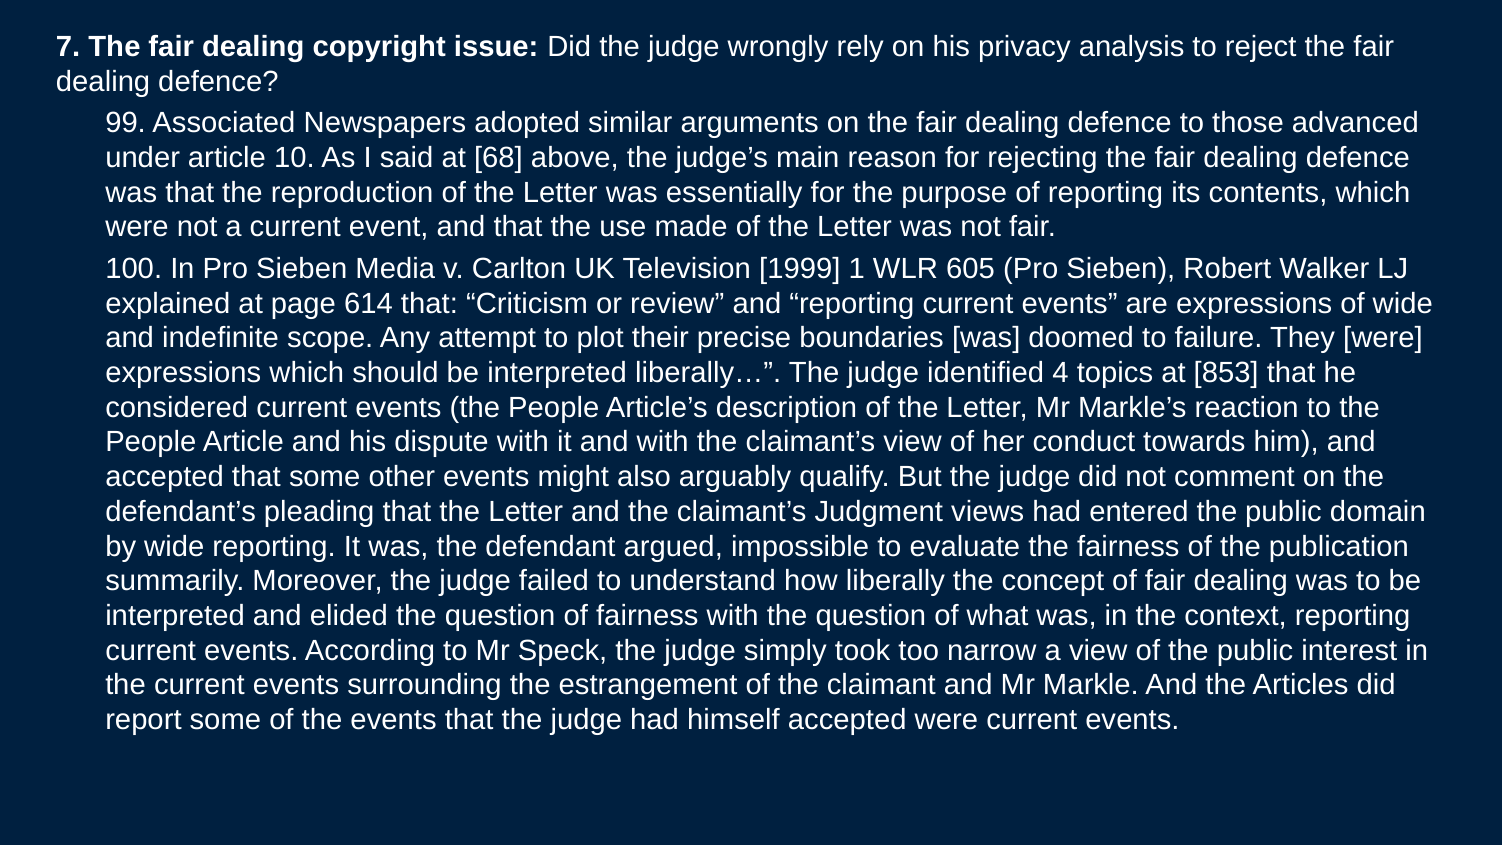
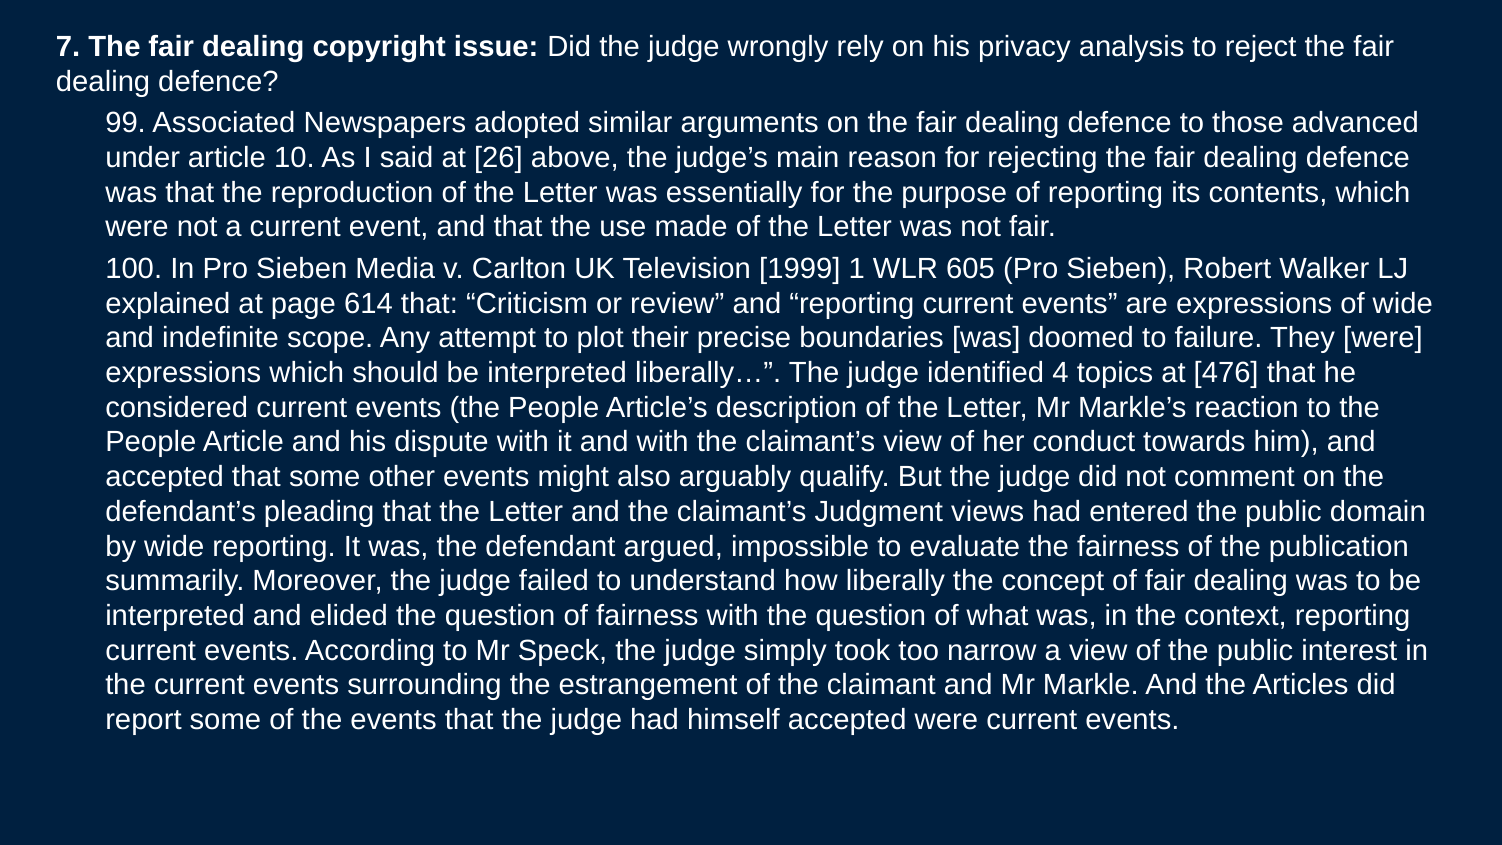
68: 68 -> 26 (498, 158)
853: 853 -> 476 (1226, 373)
